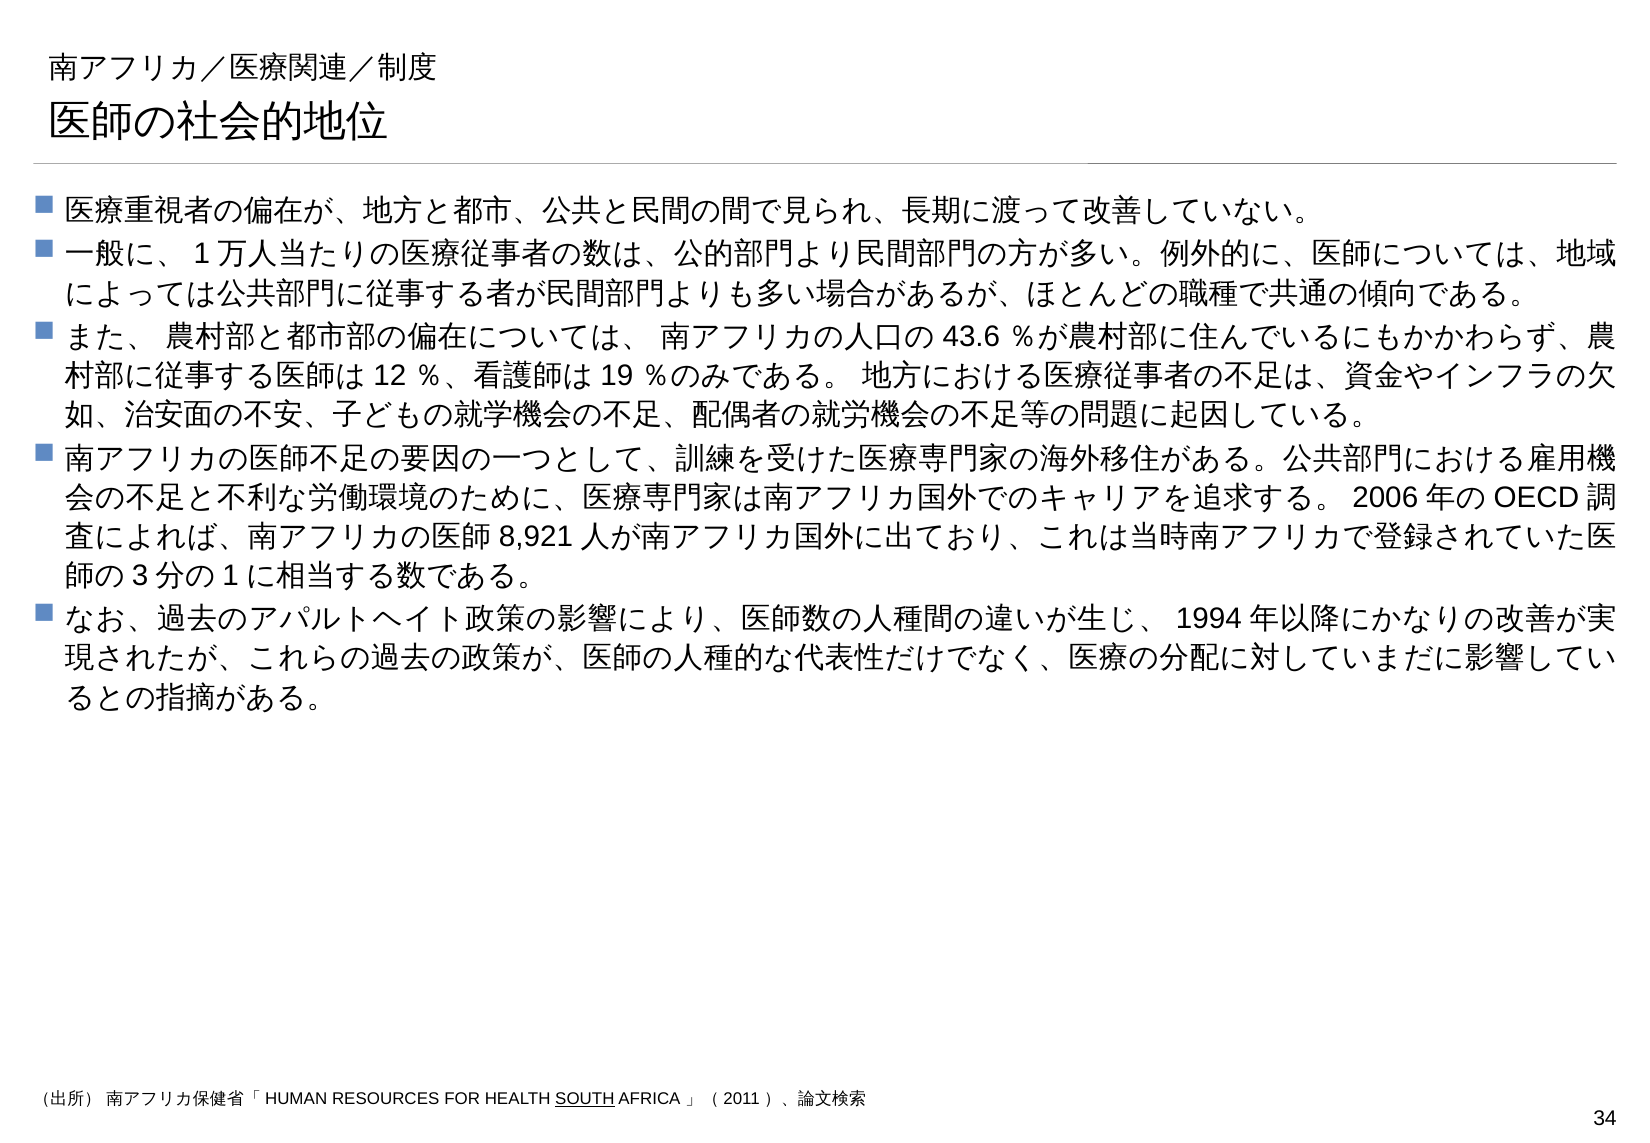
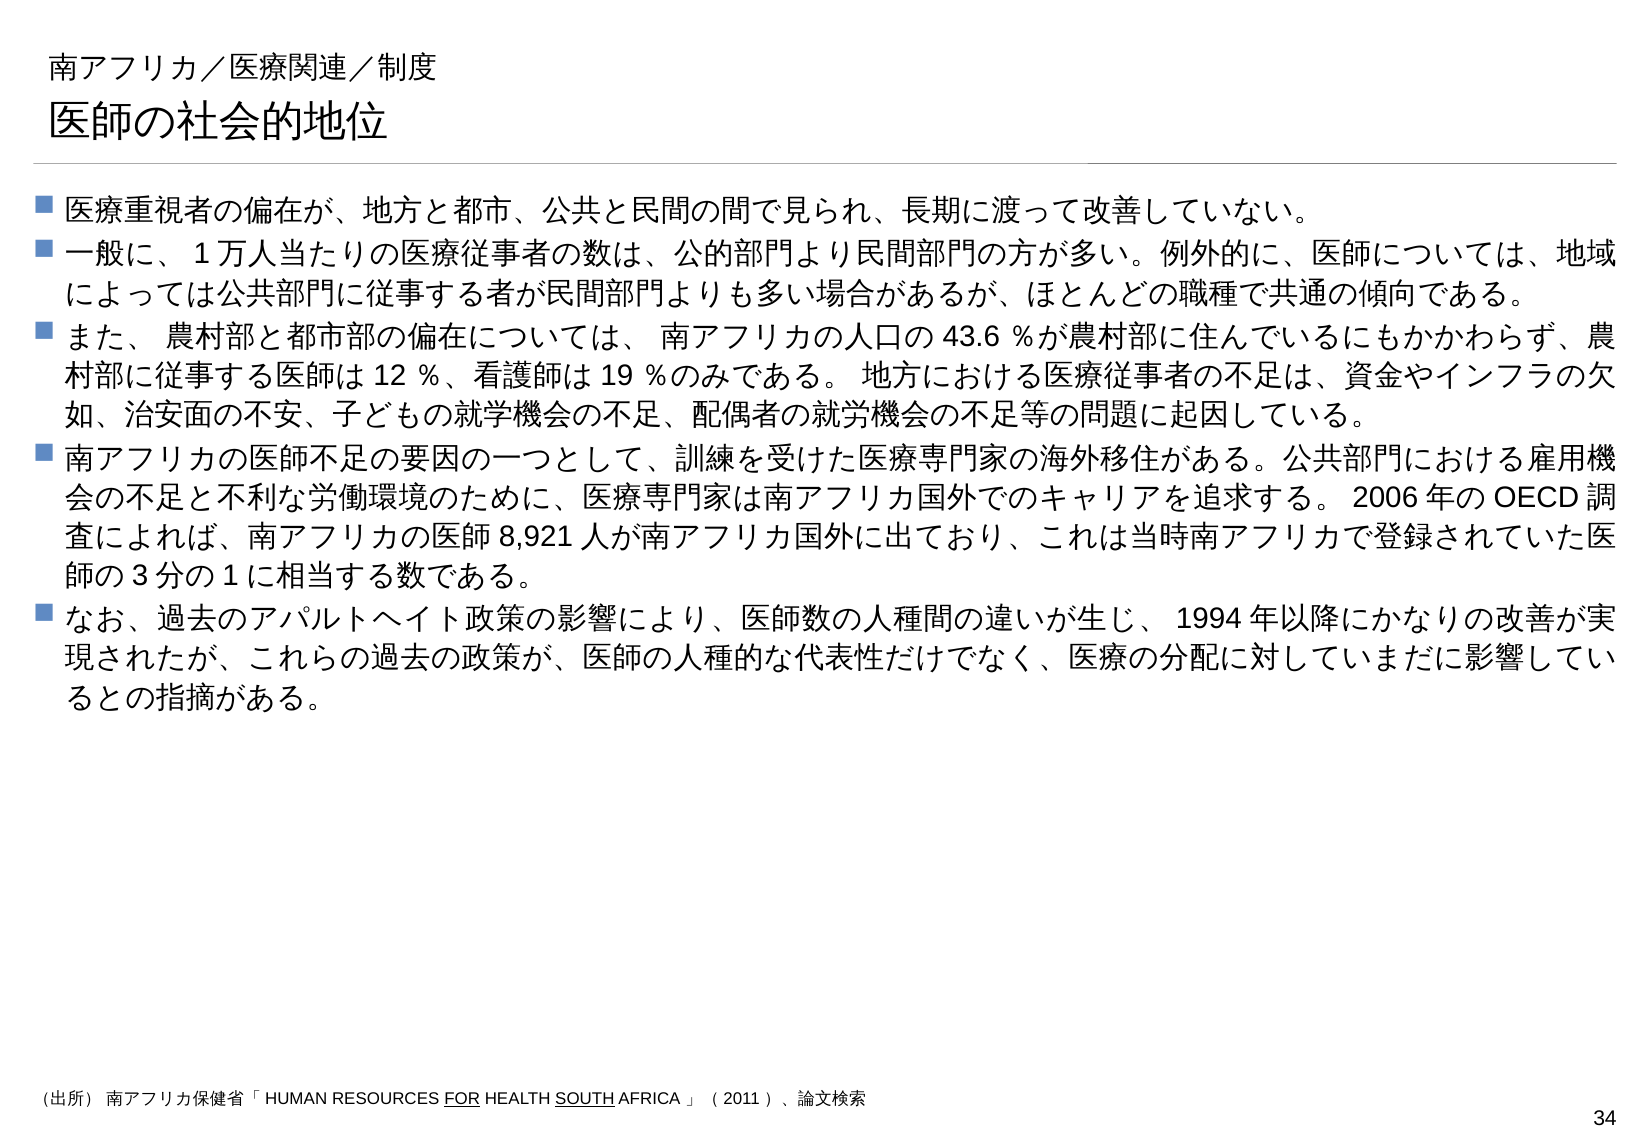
FOR underline: none -> present (462, 1098)
